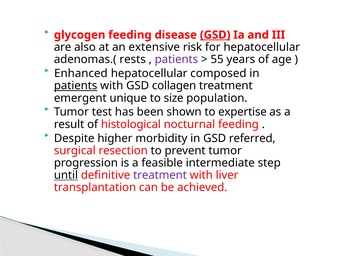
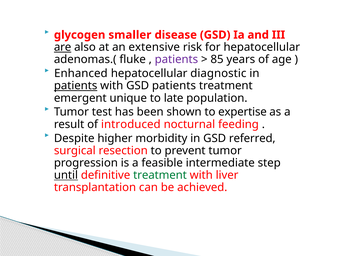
glycogen feeding: feeding -> smaller (130, 35)
GSD underline: present -> none (215, 35)
are underline: none -> present (63, 47)
rests: rests -> fluke (133, 59)
55: 55 -> 85 (217, 59)
composed: composed -> diagnostic (218, 73)
GSD collagen: collagen -> patients (174, 86)
size: size -> late (174, 98)
histological: histological -> introduced (131, 124)
treatment colour: purple -> green (160, 175)
